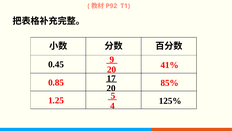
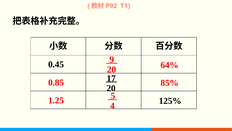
41%: 41% -> 64% (170, 65)
